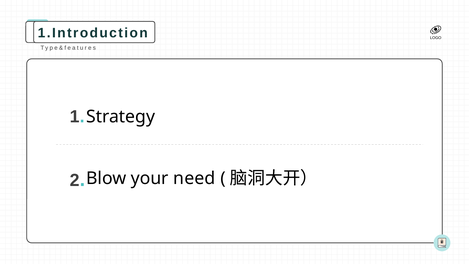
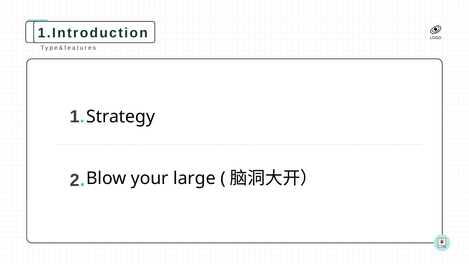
need: need -> large (194, 178)
